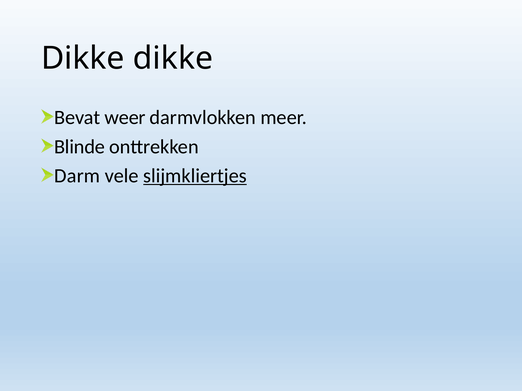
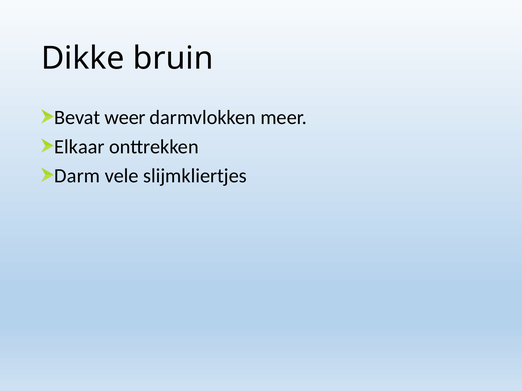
Dikke dikke: dikke -> bruin (173, 58)
Blinde: Blinde -> Elkaar (79, 147)
slijmkliertjes underline: present -> none (195, 176)
